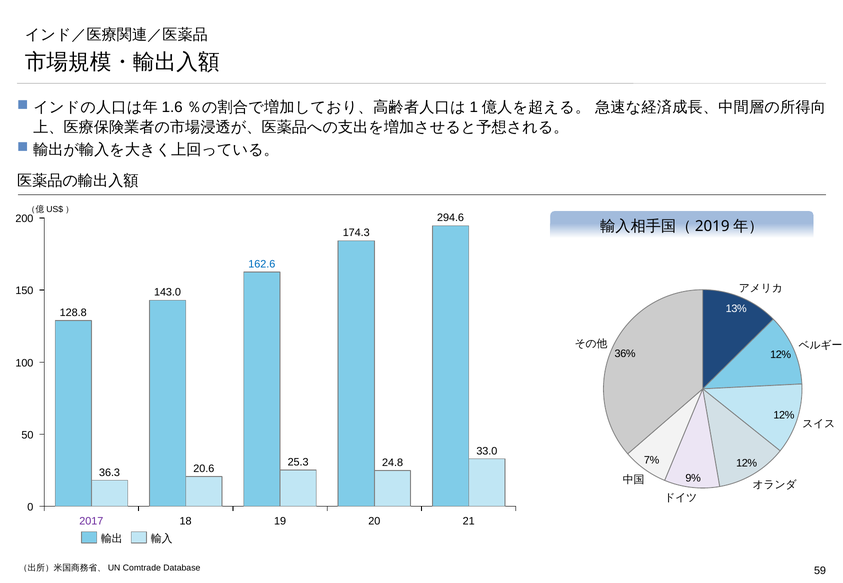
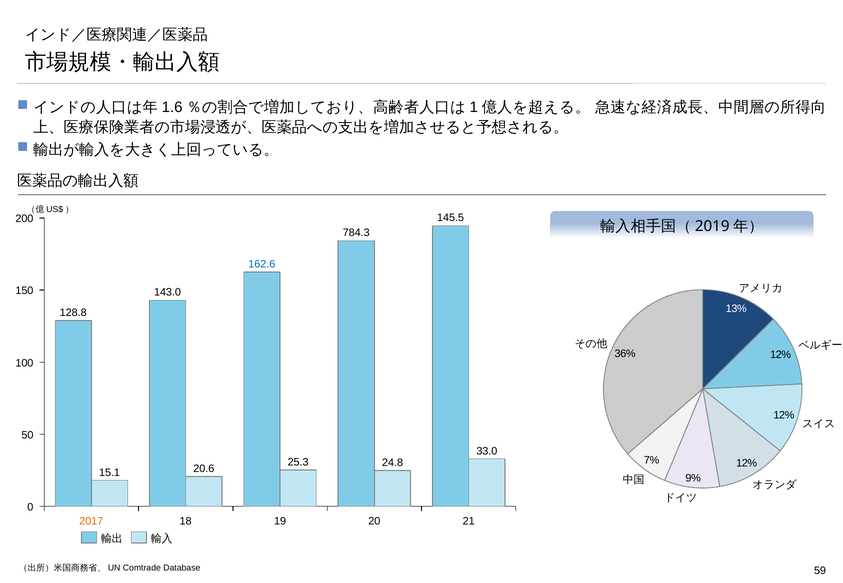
294.6: 294.6 -> 145.5 (451, 218)
174.3: 174.3 -> 784.3 (356, 233)
36.3: 36.3 -> 15.1 (110, 473)
2017 colour: purple -> orange (91, 522)
